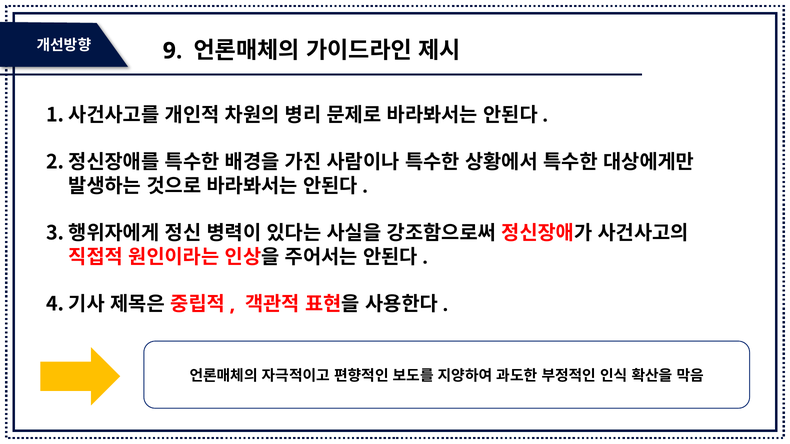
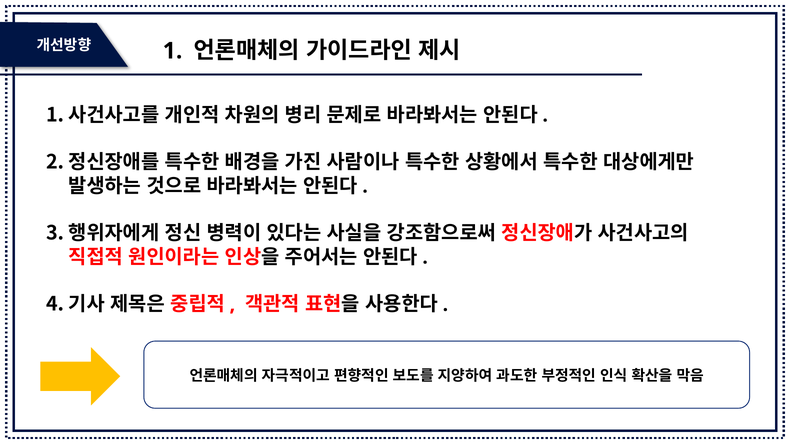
9: 9 -> 1 (173, 51)
